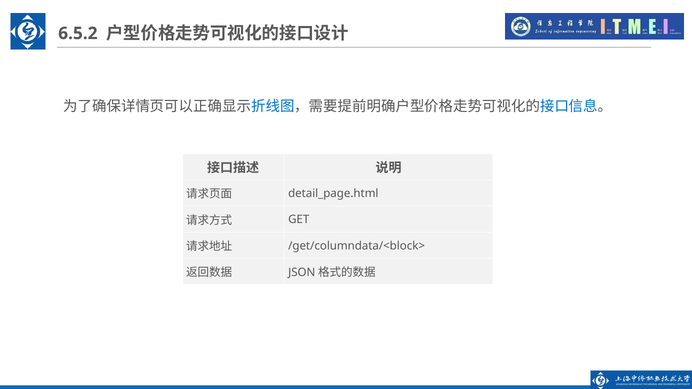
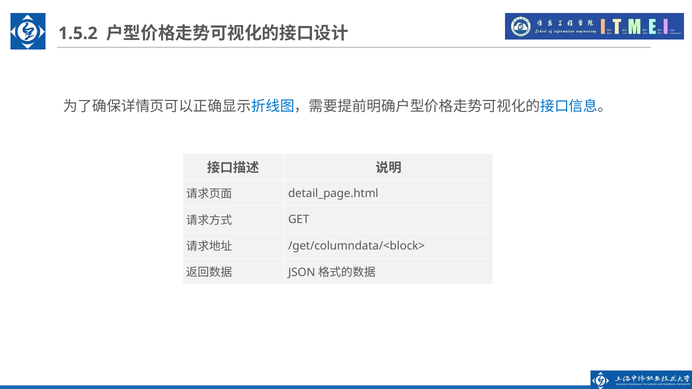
6.5.2: 6.5.2 -> 1.5.2 (78, 33)
